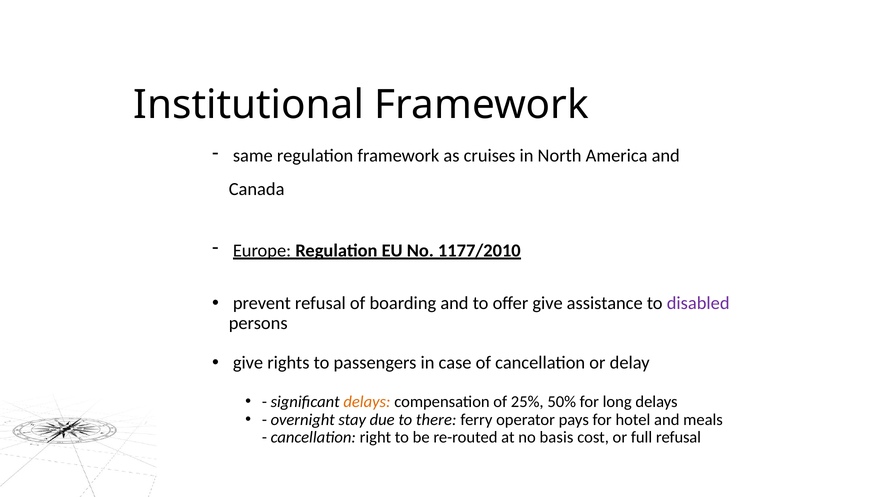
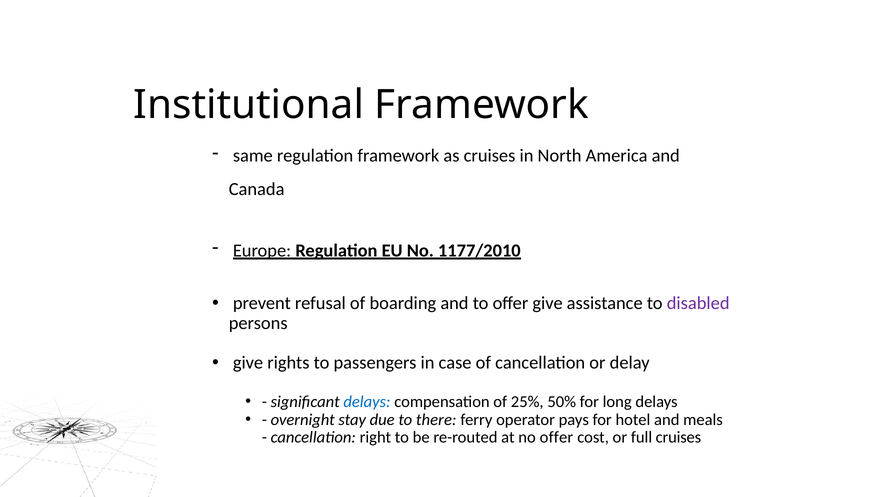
delays colour: orange -> blue (367, 402)
no basis: basis -> offer (556, 438)
full refusal: refusal -> cruises (678, 438)
